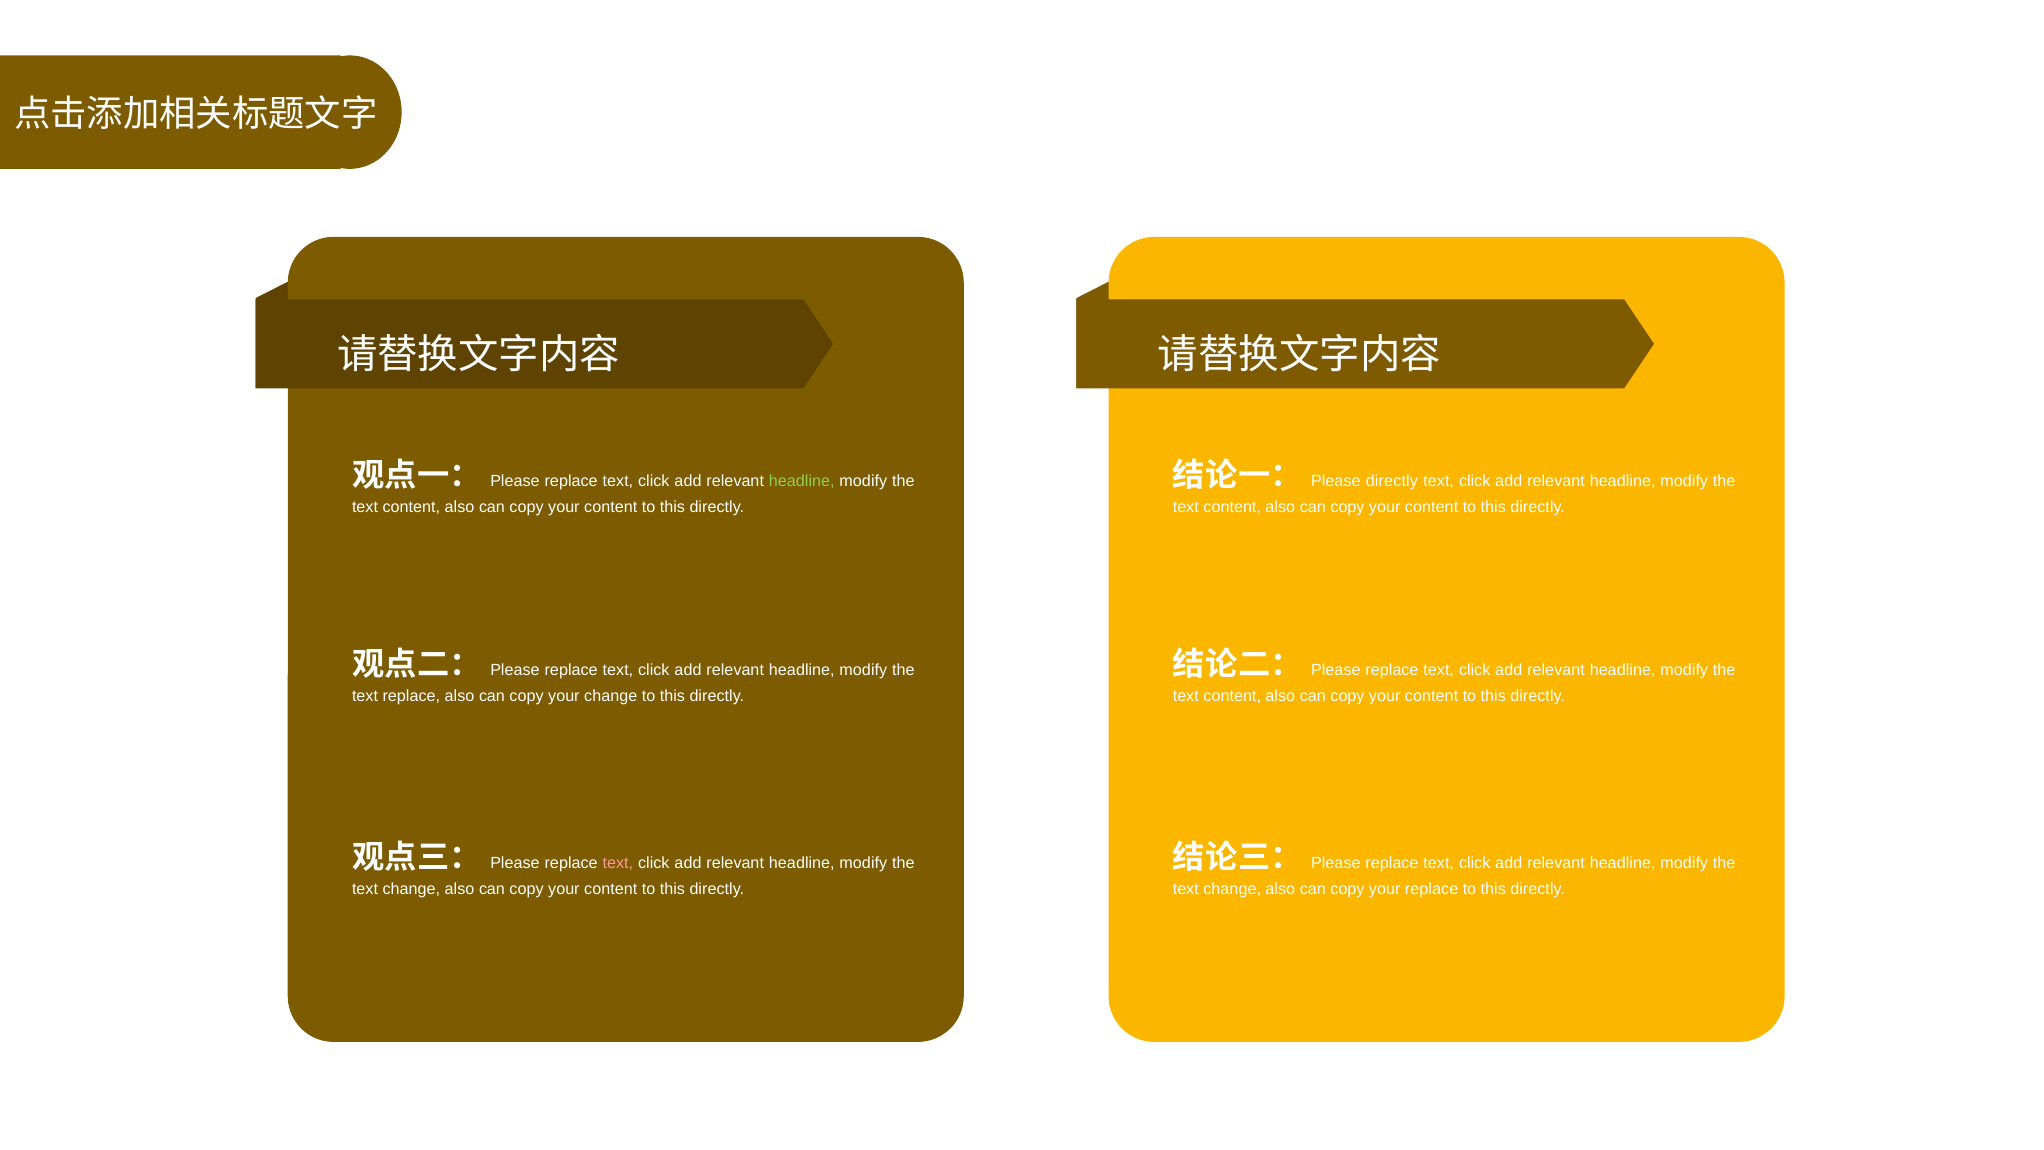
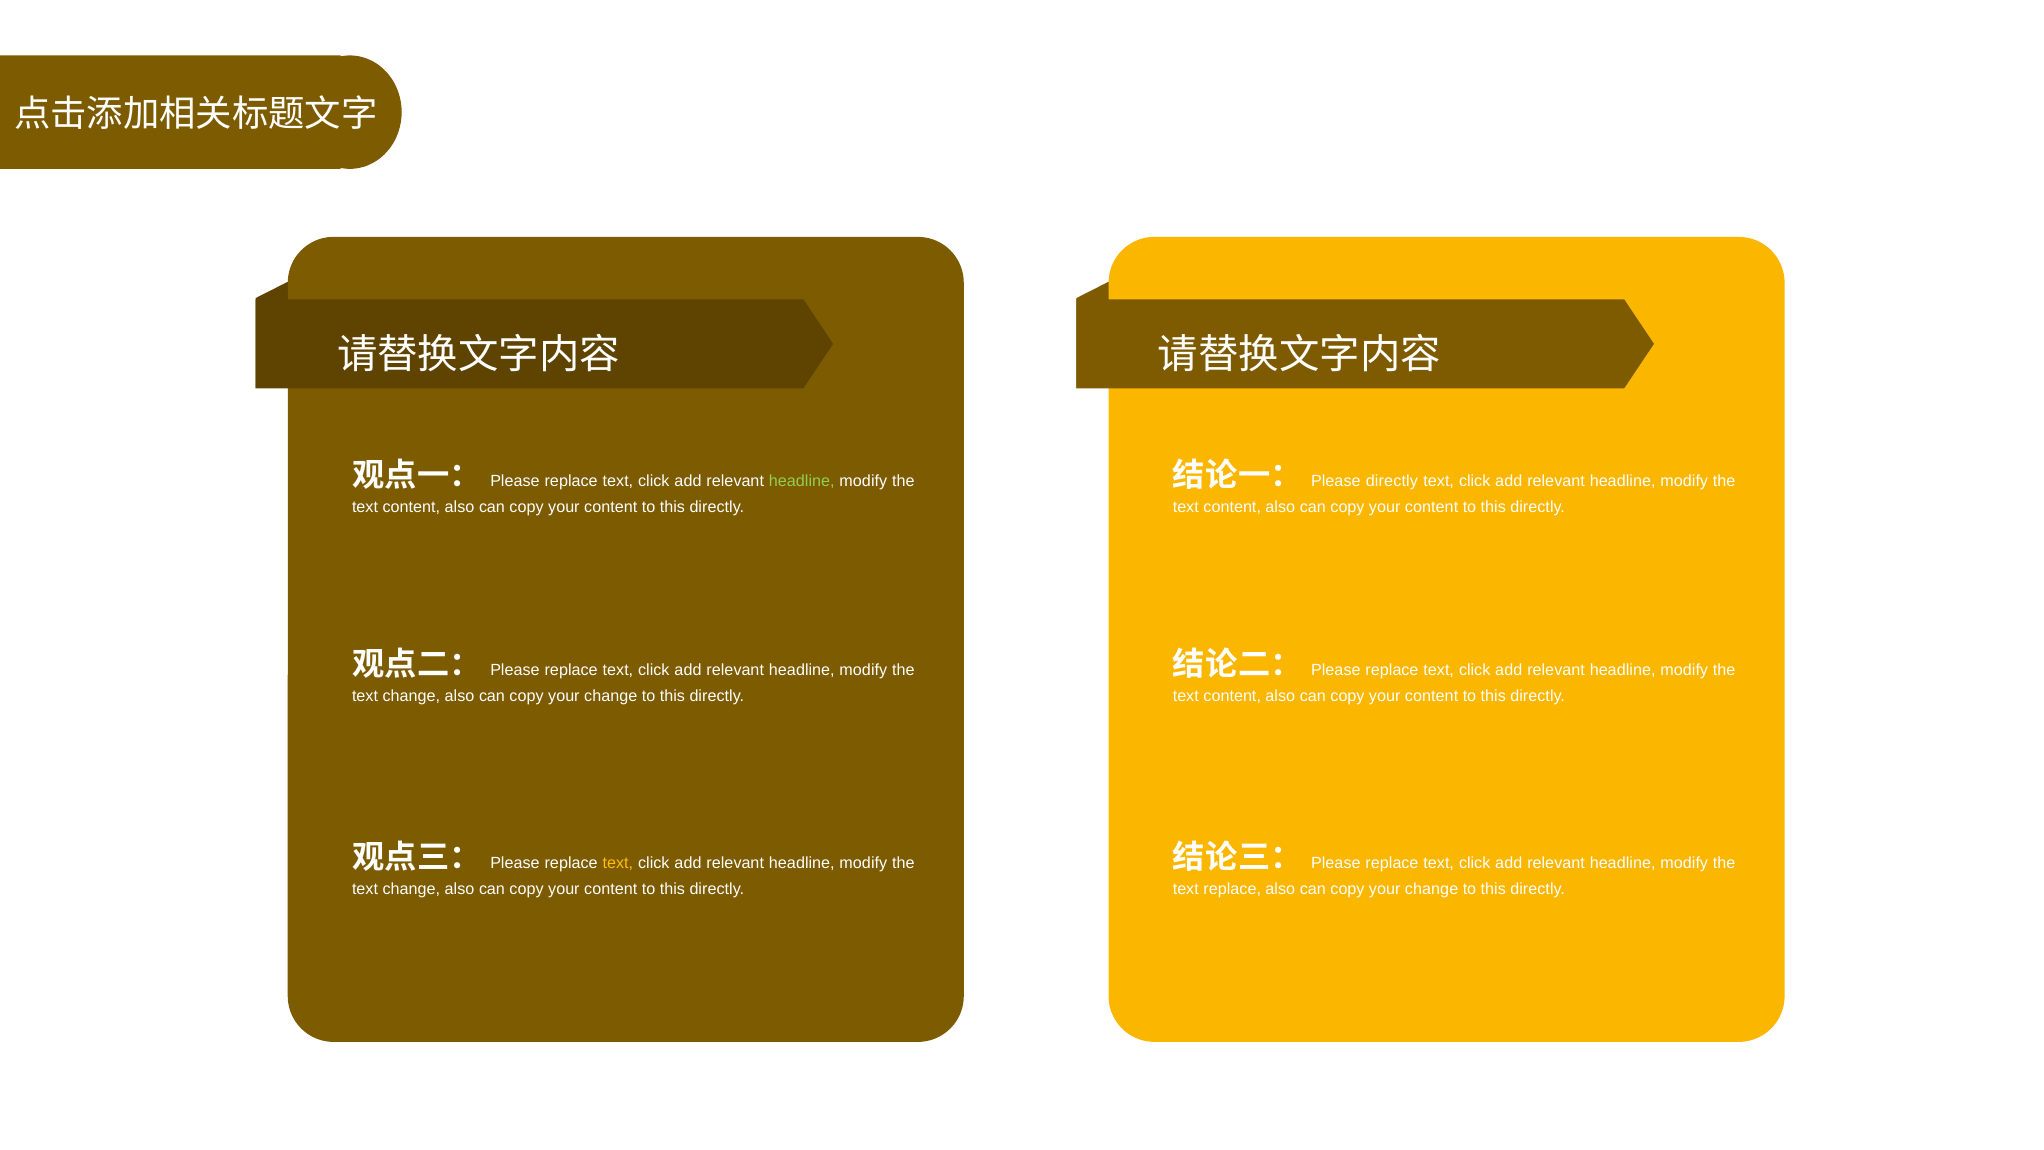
replace: replace -> change (411, 696)
text colour: pink -> yellow (618, 863)
change: change -> replace (1232, 889)
replace: replace -> change (1432, 889)
